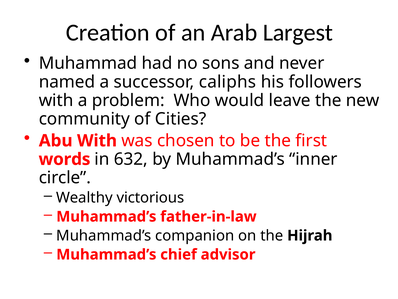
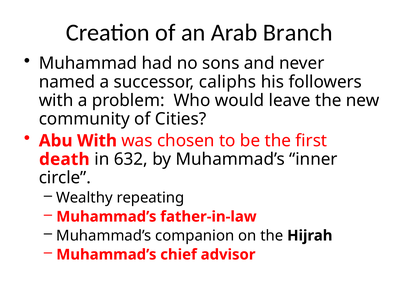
Largest: Largest -> Branch (298, 33)
words: words -> death (64, 159)
victorious: victorious -> repeating (150, 197)
